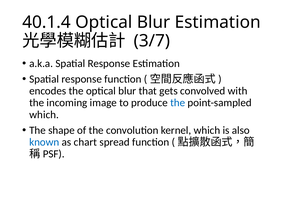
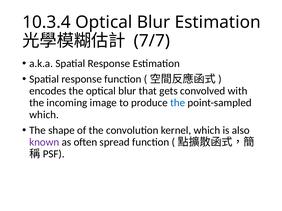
40.1.4: 40.1.4 -> 10.3.4 (47, 22)
3/7: 3/7 -> 7/7 (152, 41)
known colour: blue -> purple (44, 142)
chart: chart -> often (85, 142)
